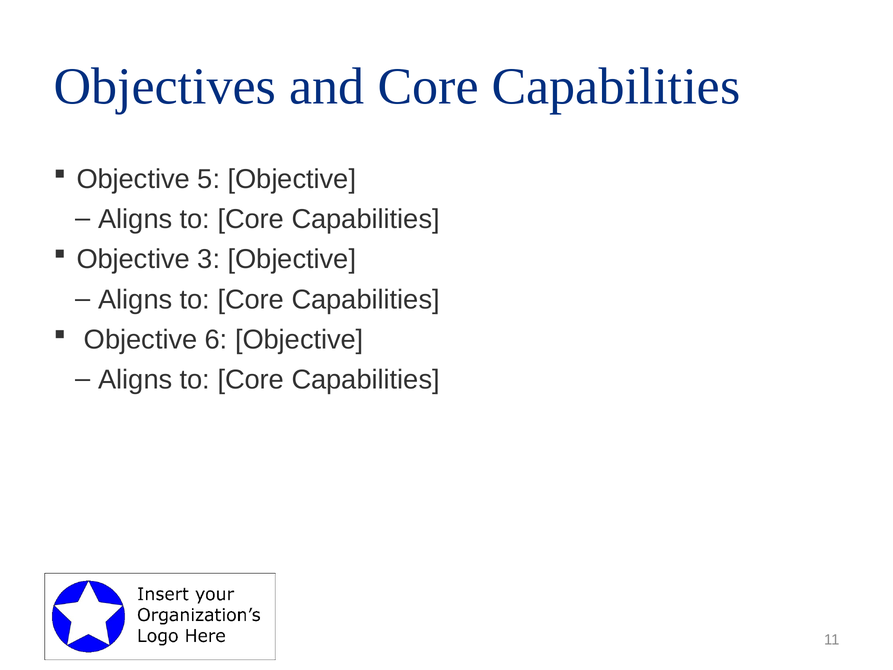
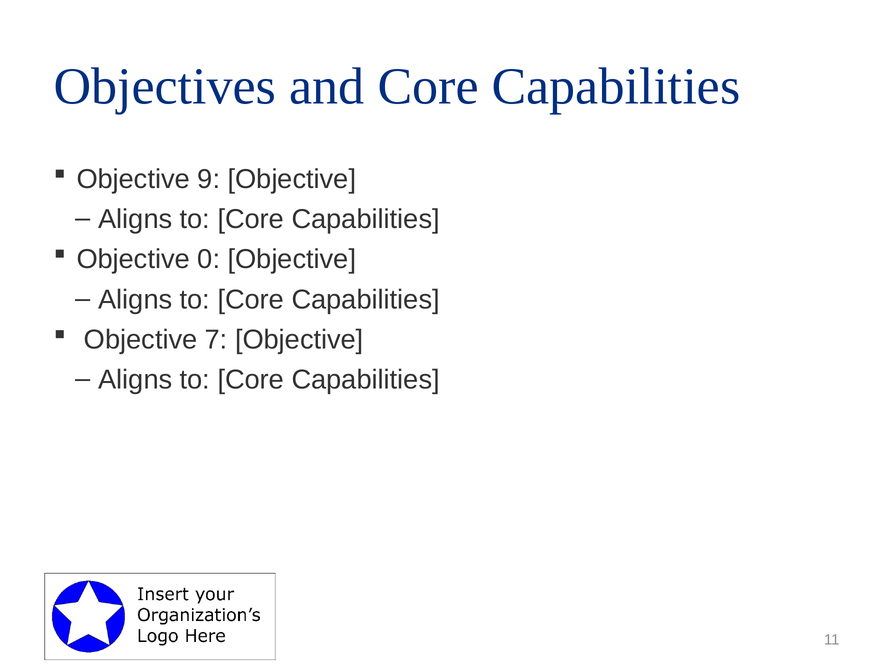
5: 5 -> 9 (209, 179)
3: 3 -> 0 (209, 259)
6: 6 -> 7 (216, 340)
